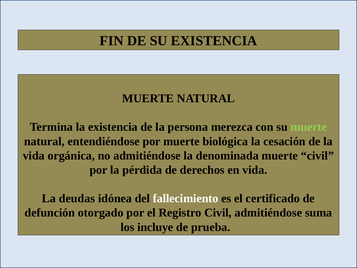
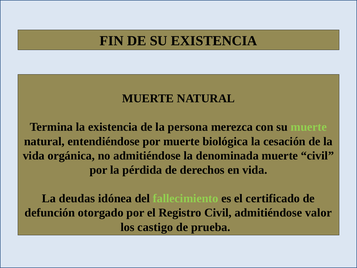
fallecimiento colour: white -> light green (186, 198)
suma: suma -> valor (319, 213)
incluye: incluye -> castigo (155, 227)
